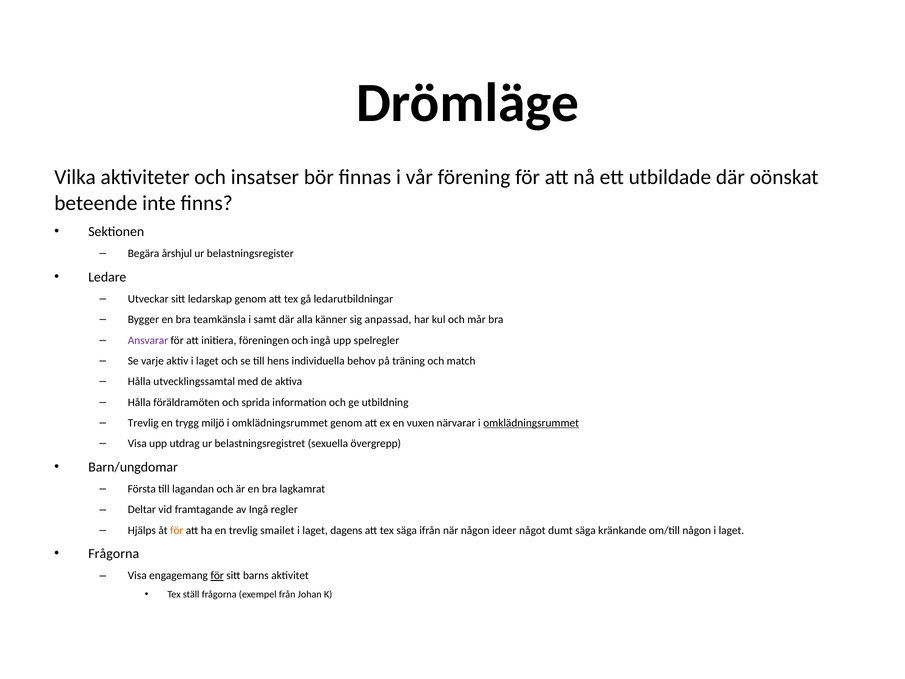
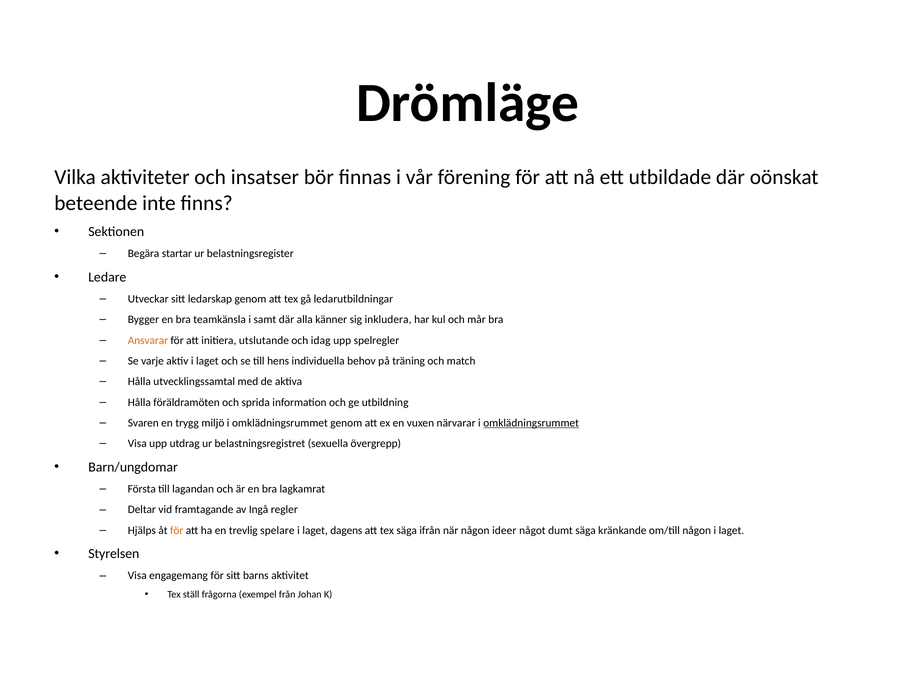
årshjul: årshjul -> startar (177, 254)
anpassad: anpassad -> inkludera (388, 319)
Ansvarar colour: purple -> orange (148, 340)
föreningen: föreningen -> utslutande (264, 340)
och ingå: ingå -> idag (321, 340)
Trevlig: Trevlig -> Svaren (143, 423)
smailet: smailet -> spelare (277, 530)
Frågorna: Frågorna -> Styrelsen (114, 553)
för underline: present -> none (217, 575)
